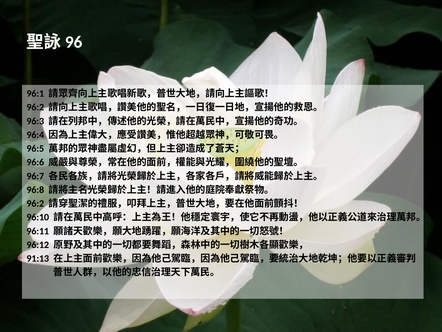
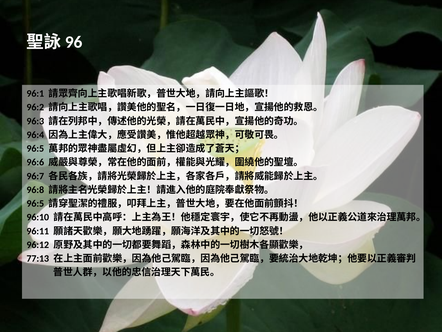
96:2: 96:2 -> 96:5 (35, 203)
91:13: 91:13 -> 77:13 (38, 258)
